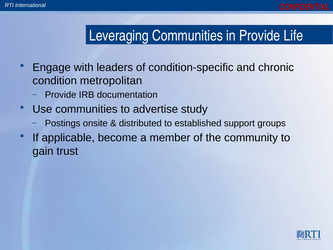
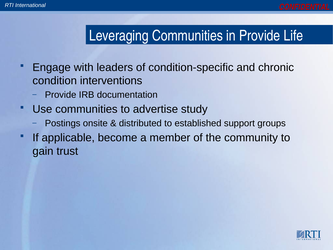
metropolitan: metropolitan -> interventions (111, 81)
